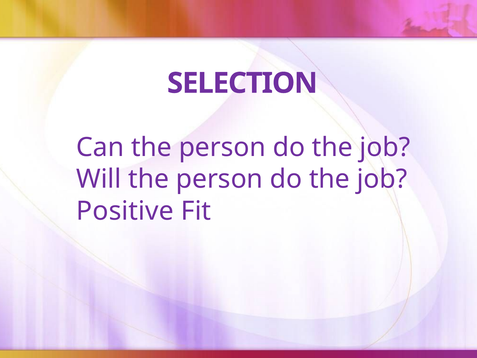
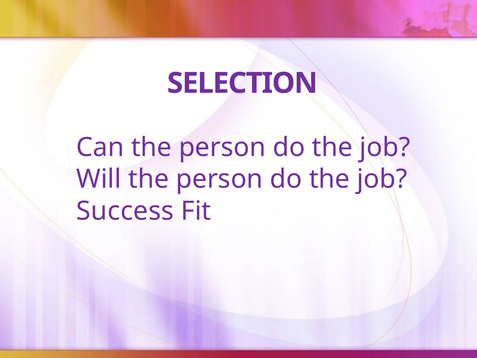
Positive: Positive -> Success (125, 211)
